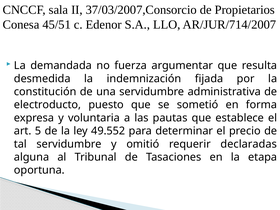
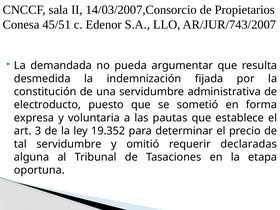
37/03/2007,Consorcio: 37/03/2007,Consorcio -> 14/03/2007,Consorcio (141, 10)
AR/JUR/714/2007: AR/JUR/714/2007 -> AR/JUR/743/2007 (229, 25)
fuerza: fuerza -> pueda (131, 66)
5: 5 -> 3 (38, 131)
49.552: 49.552 -> 19.352 (108, 131)
